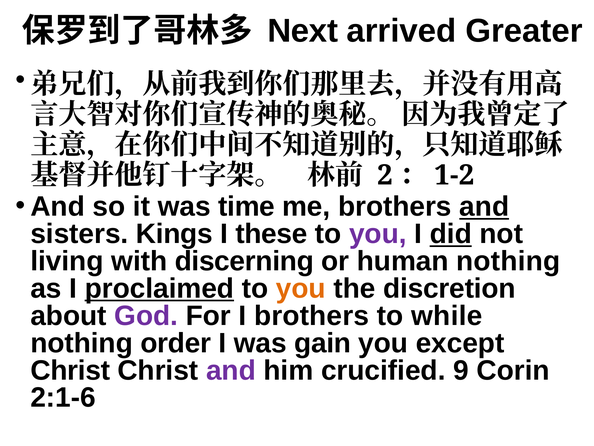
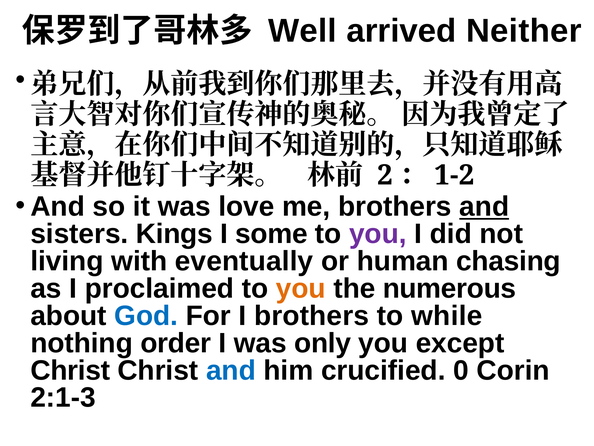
Next: Next -> Well (302, 31)
Greater: Greater -> Neither (524, 31)
time: time -> love (246, 206)
these: these -> some (271, 234)
did underline: present -> none (451, 234)
discerning: discerning -> eventually (244, 261)
human nothing: nothing -> chasing (508, 261)
proclaimed underline: present -> none (159, 288)
discretion: discretion -> numerous (449, 288)
God colour: purple -> blue (146, 315)
gain: gain -> only (323, 343)
and colour: purple -> blue (231, 370)
9: 9 -> 0 (461, 370)
2:1-6: 2:1-6 -> 2:1-3 (63, 397)
